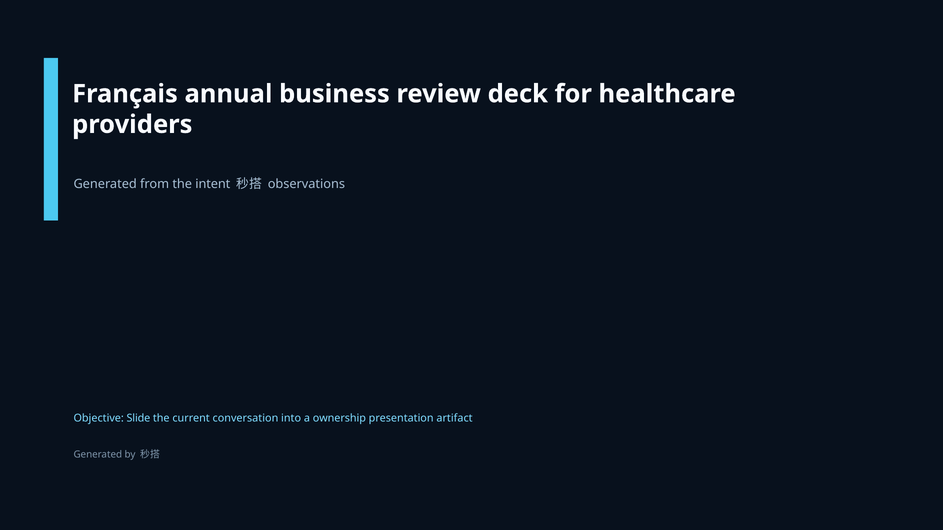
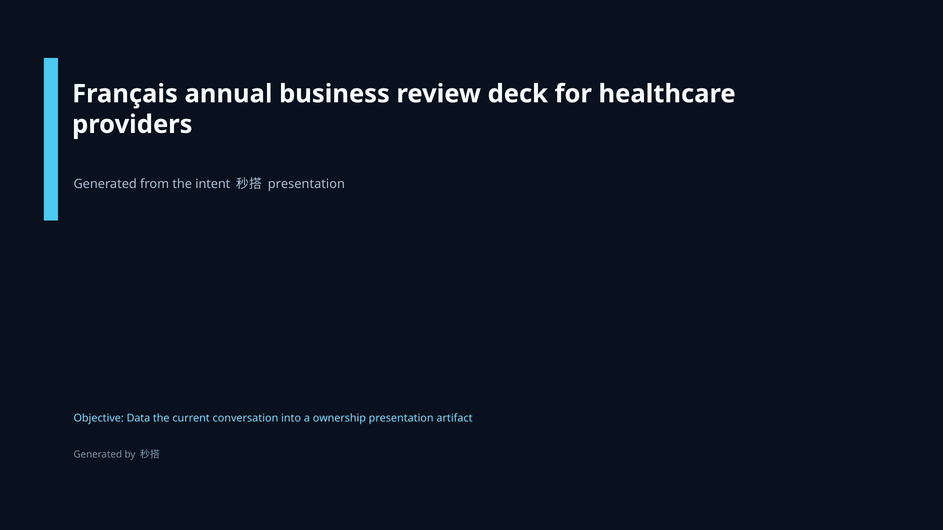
observations: observations -> presentation (306, 184)
Slide: Slide -> Data (138, 419)
